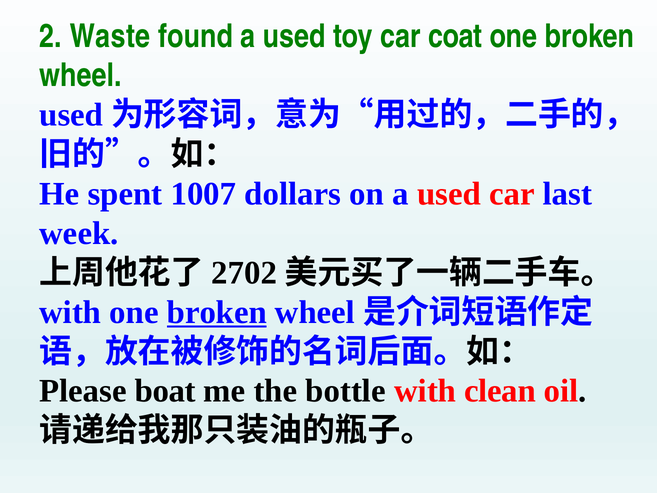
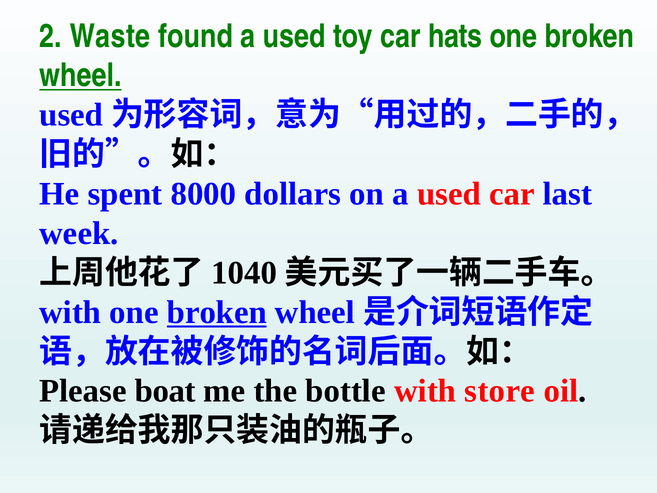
coat: coat -> hats (455, 36)
wheel underline: none -> present (80, 76)
1007: 1007 -> 8000 (203, 194)
2702: 2702 -> 1040 (244, 273)
clean: clean -> store (500, 391)
